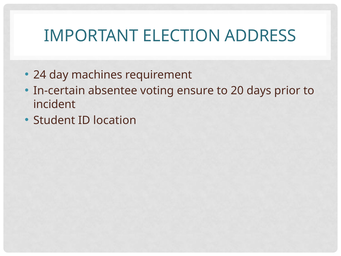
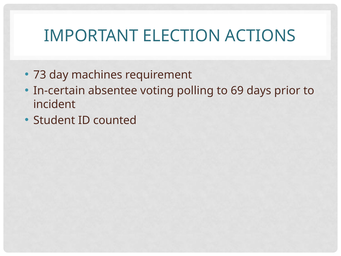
ADDRESS: ADDRESS -> ACTIONS (260, 36)
24: 24 -> 73 (40, 75)
ensure: ensure -> polling (195, 91)
20: 20 -> 69 (237, 91)
location: location -> counted (115, 120)
